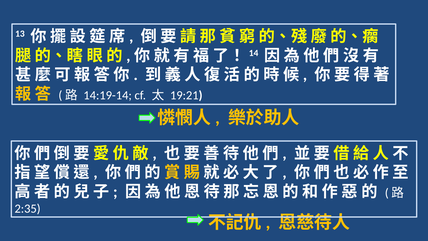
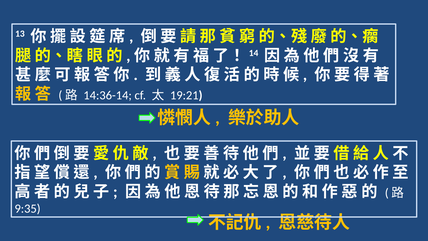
14:19-14: 14:19-14 -> 14:36-14 (108, 95)
2:35: 2:35 -> 9:35 (28, 209)
